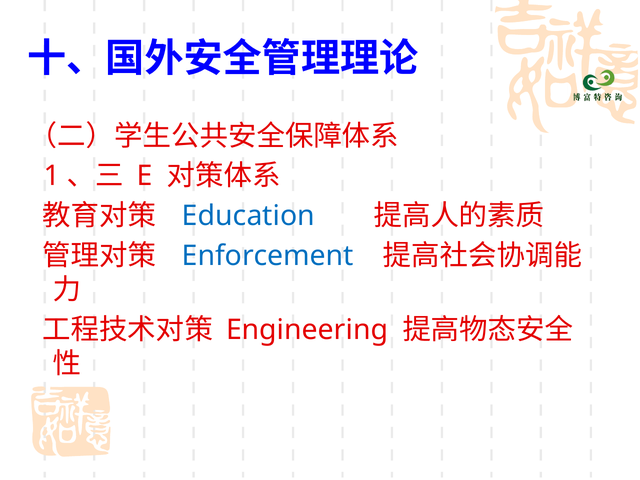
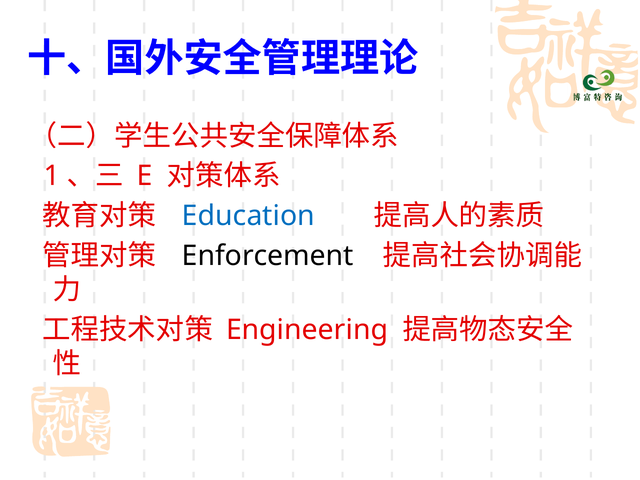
Enforcement colour: blue -> black (268, 256)
